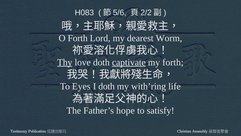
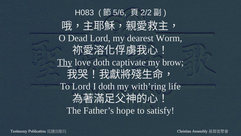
O Forth: Forth -> Dead (78, 38)
captivate underline: present -> none (129, 62)
my forth: forth -> brow (173, 62)
To Eyes: Eyes -> Lord (81, 86)
